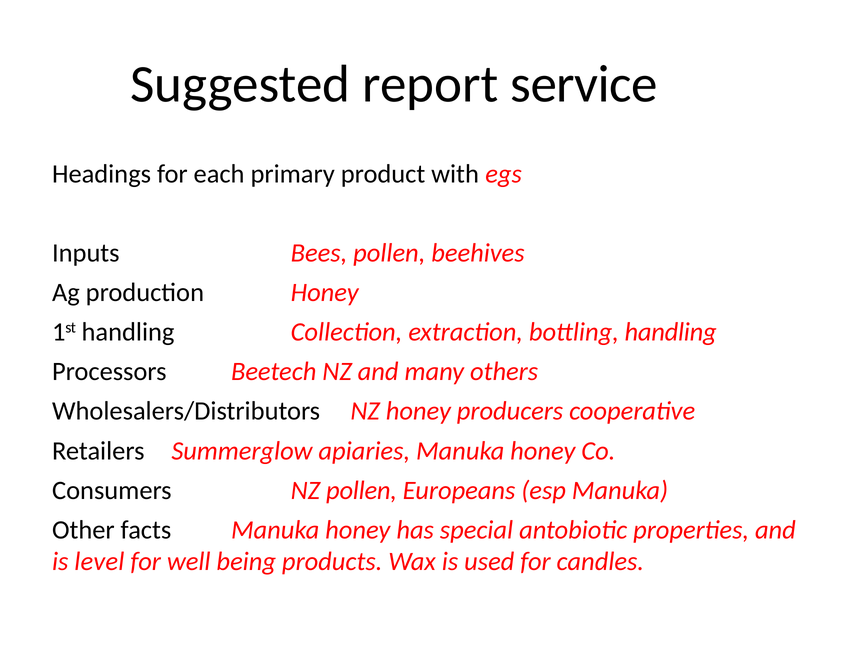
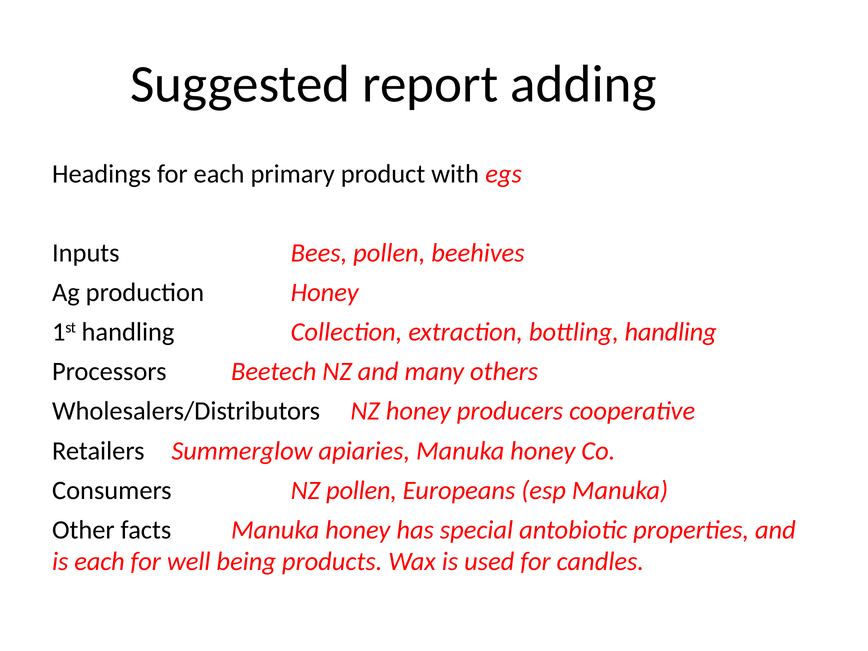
service: service -> adding (584, 84)
is level: level -> each (100, 562)
